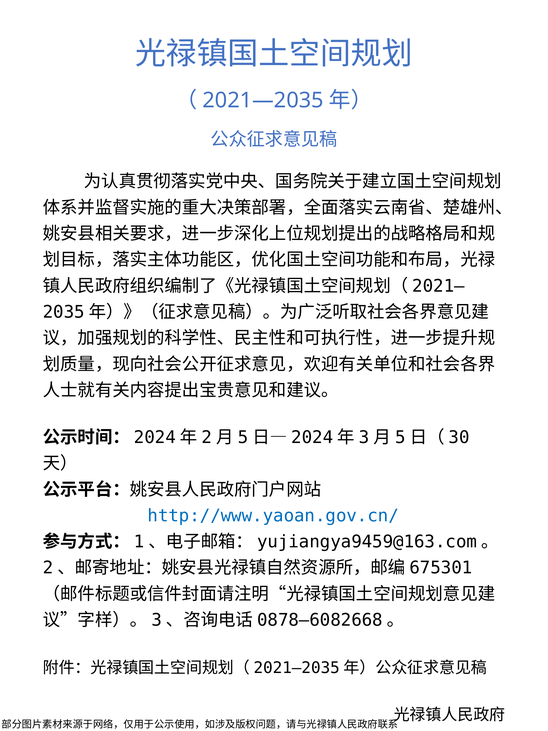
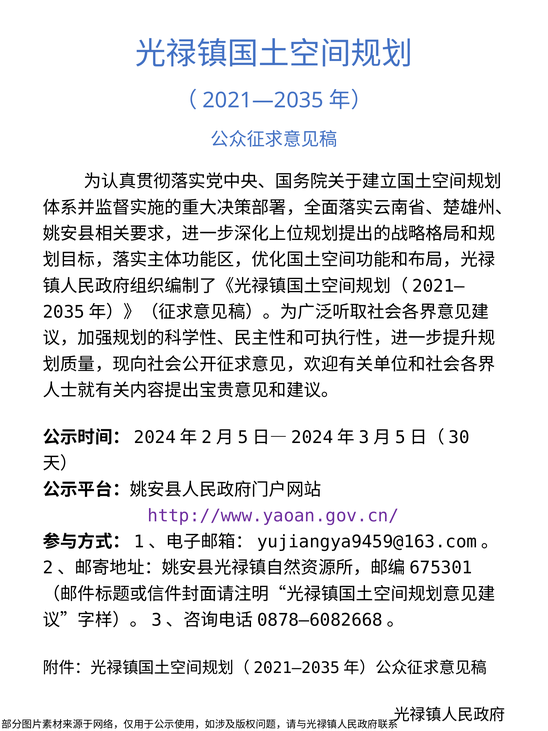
http://www.yaoan.gov.cn/ colour: blue -> purple (273, 515)
